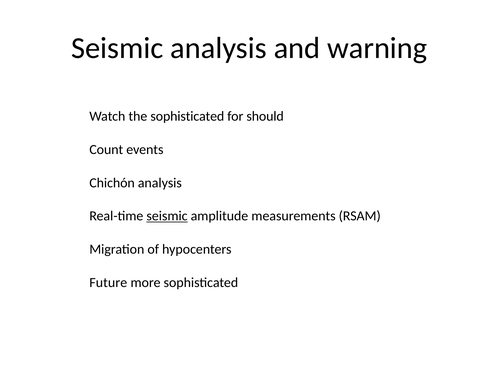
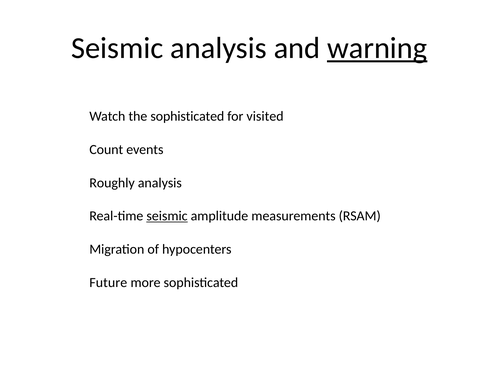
warning underline: none -> present (377, 48)
should: should -> visited (265, 116)
Chichón: Chichón -> Roughly (112, 183)
